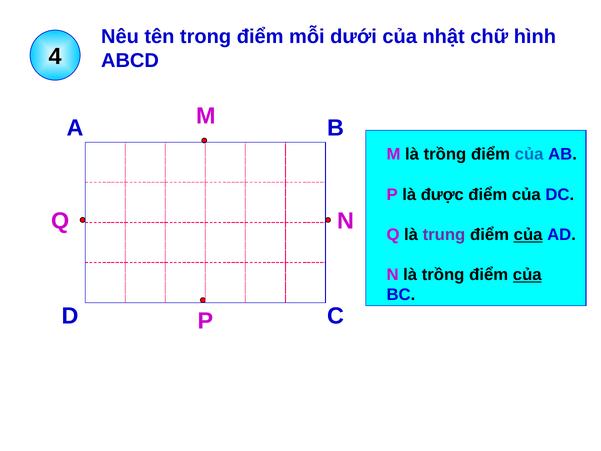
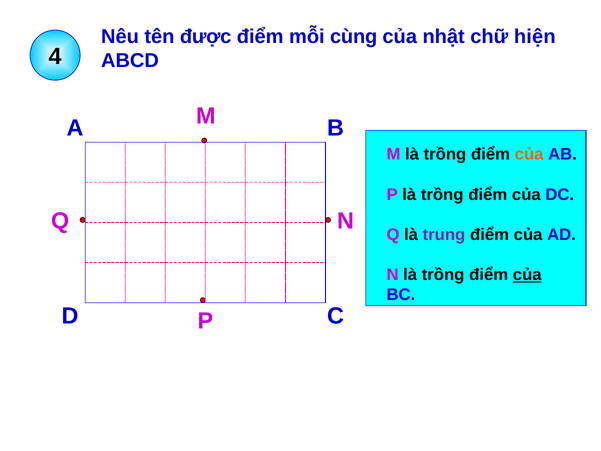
trong: trong -> được (206, 36)
dưới: dưới -> cùng (354, 36)
hình: hình -> hiện (535, 36)
của colour: blue -> orange (529, 154)
P là được: được -> trồng (442, 194)
của underline: present -> none (528, 235)
